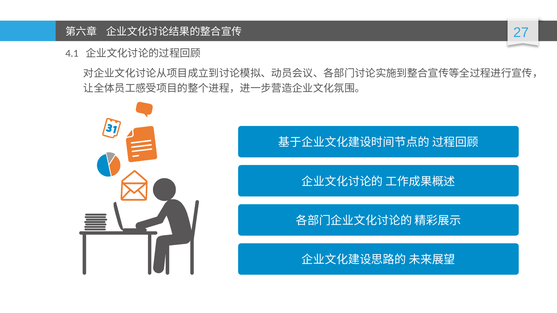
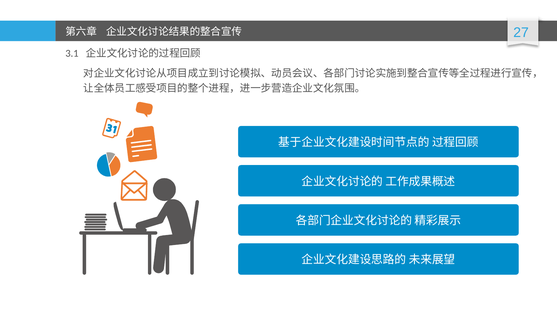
4.1: 4.1 -> 3.1 (72, 53)
